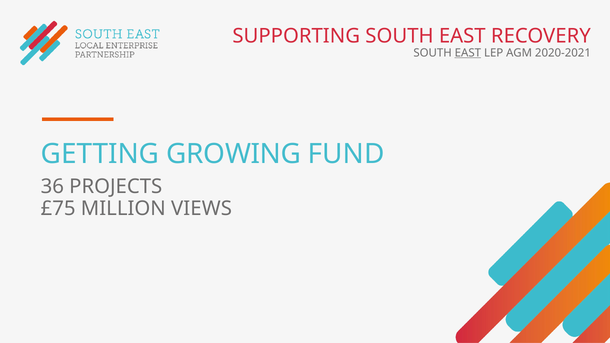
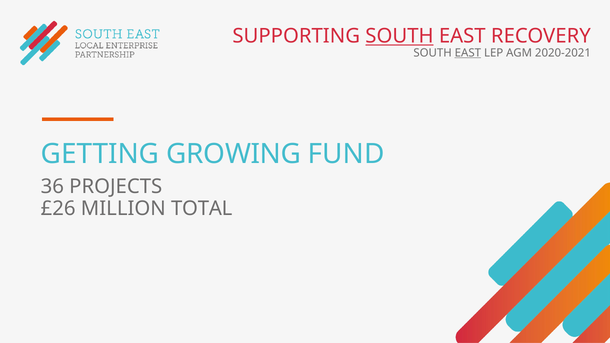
SOUTH underline: none -> present (399, 36)
£75: £75 -> £26 (58, 208)
VIEWS: VIEWS -> TOTAL (202, 208)
